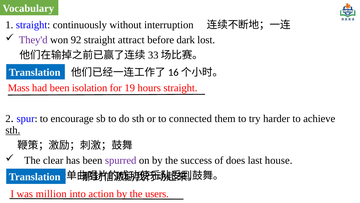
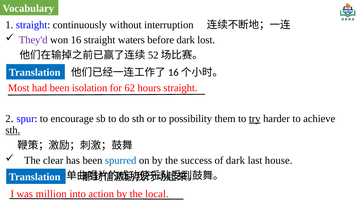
92: 92 -> 16 (76, 40)
attract: attract -> waters (131, 40)
33: 33 -> 52 (153, 55)
Mass: Mass -> Most (19, 88)
19: 19 -> 62 (130, 88)
connected: connected -> possibility (190, 118)
try underline: none -> present (255, 118)
spurred colour: purple -> blue (121, 160)
of does: does -> dark (235, 160)
users: users -> local (157, 194)
